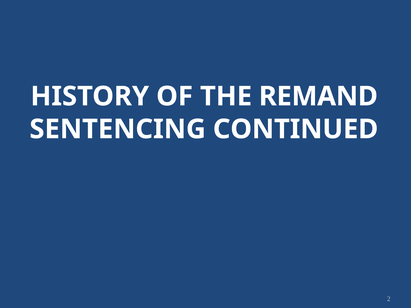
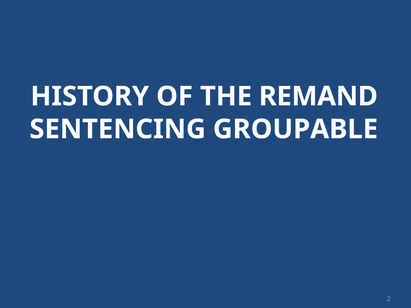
CONTINUED: CONTINUED -> GROUPABLE (295, 129)
